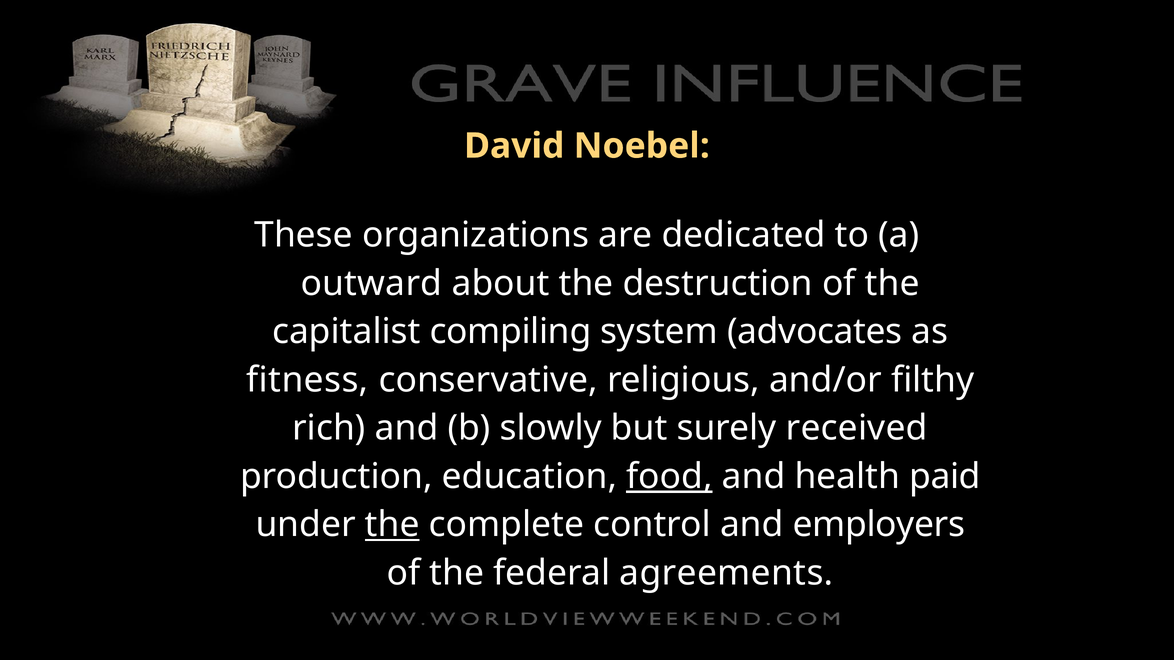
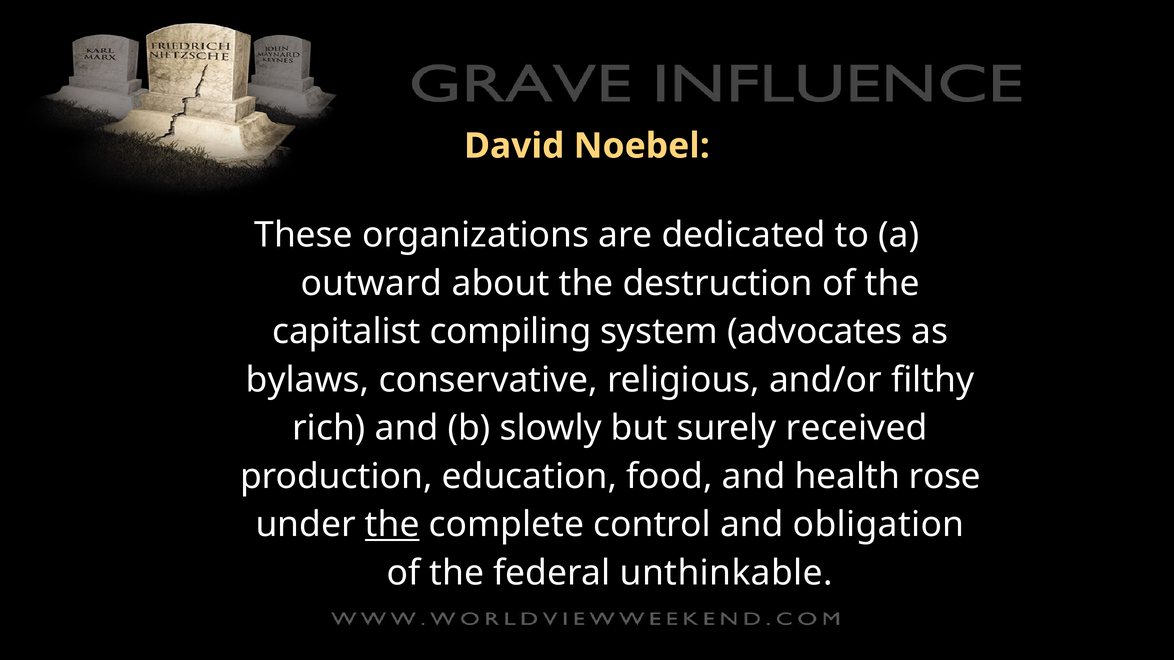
fitness: fitness -> bylaws (308, 380)
food underline: present -> none (669, 477)
paid: paid -> rose (945, 477)
employers: employers -> obligation (879, 525)
agreements: agreements -> unthinkable (726, 573)
